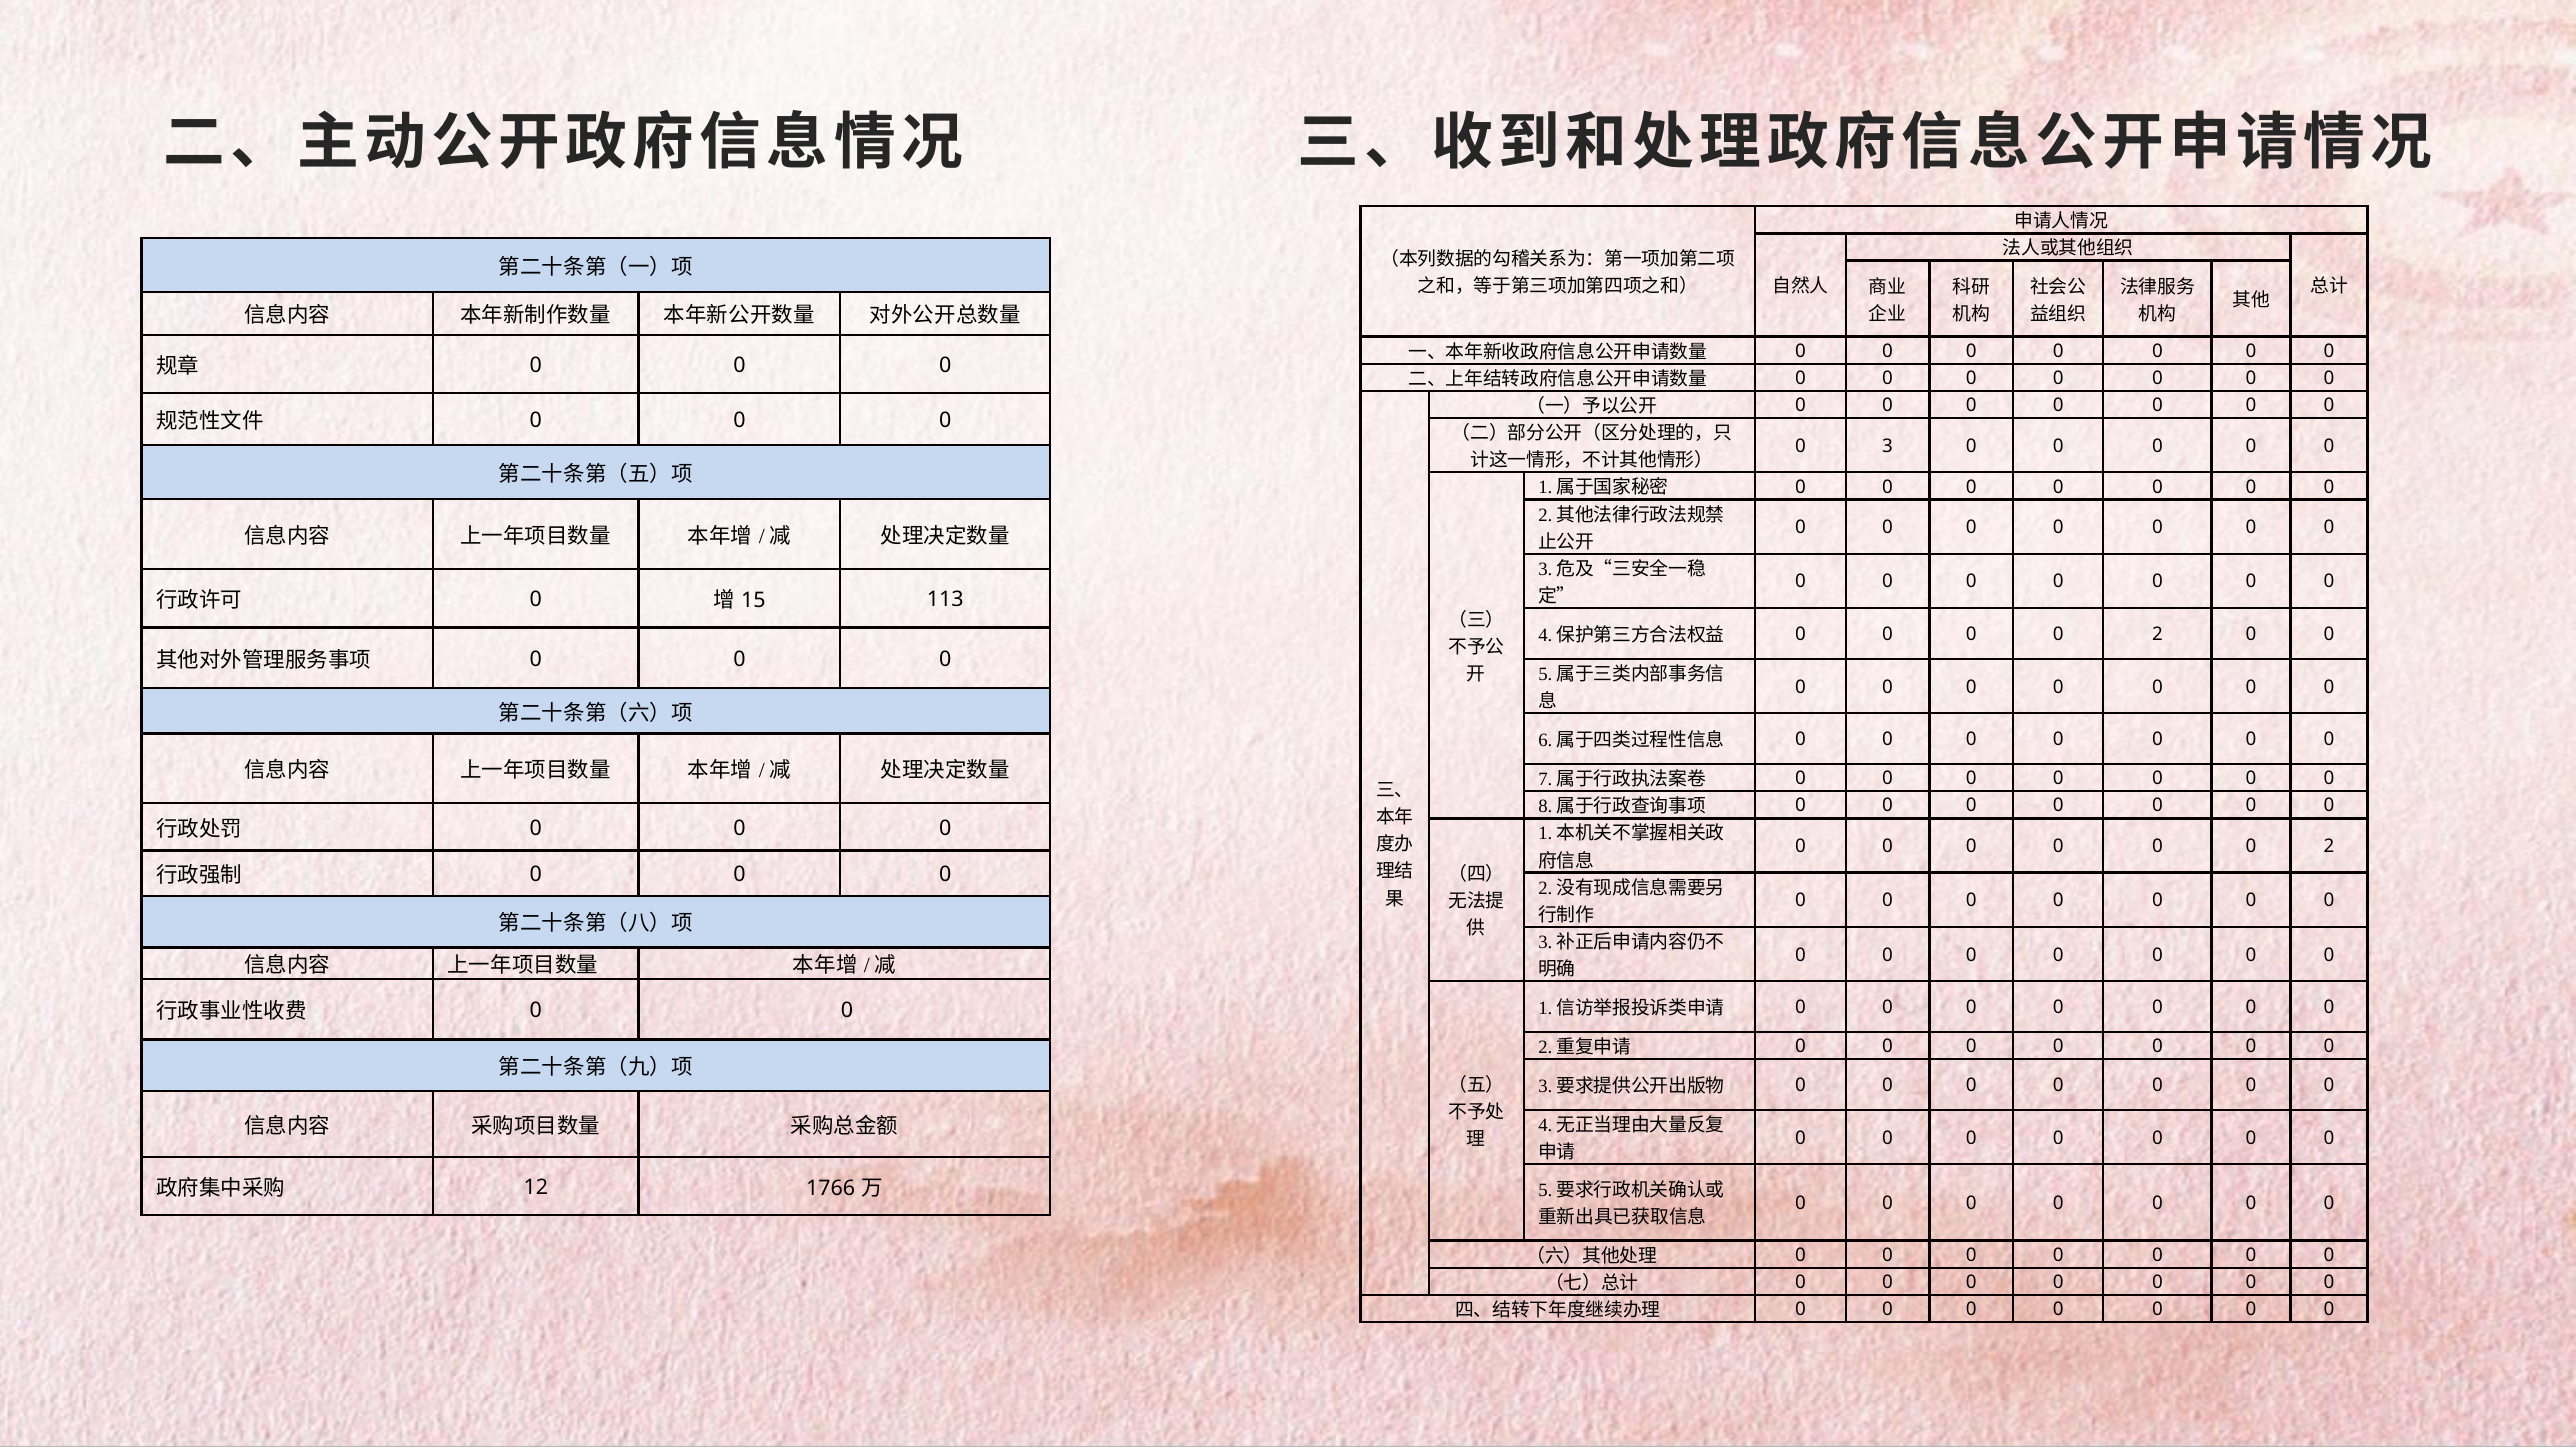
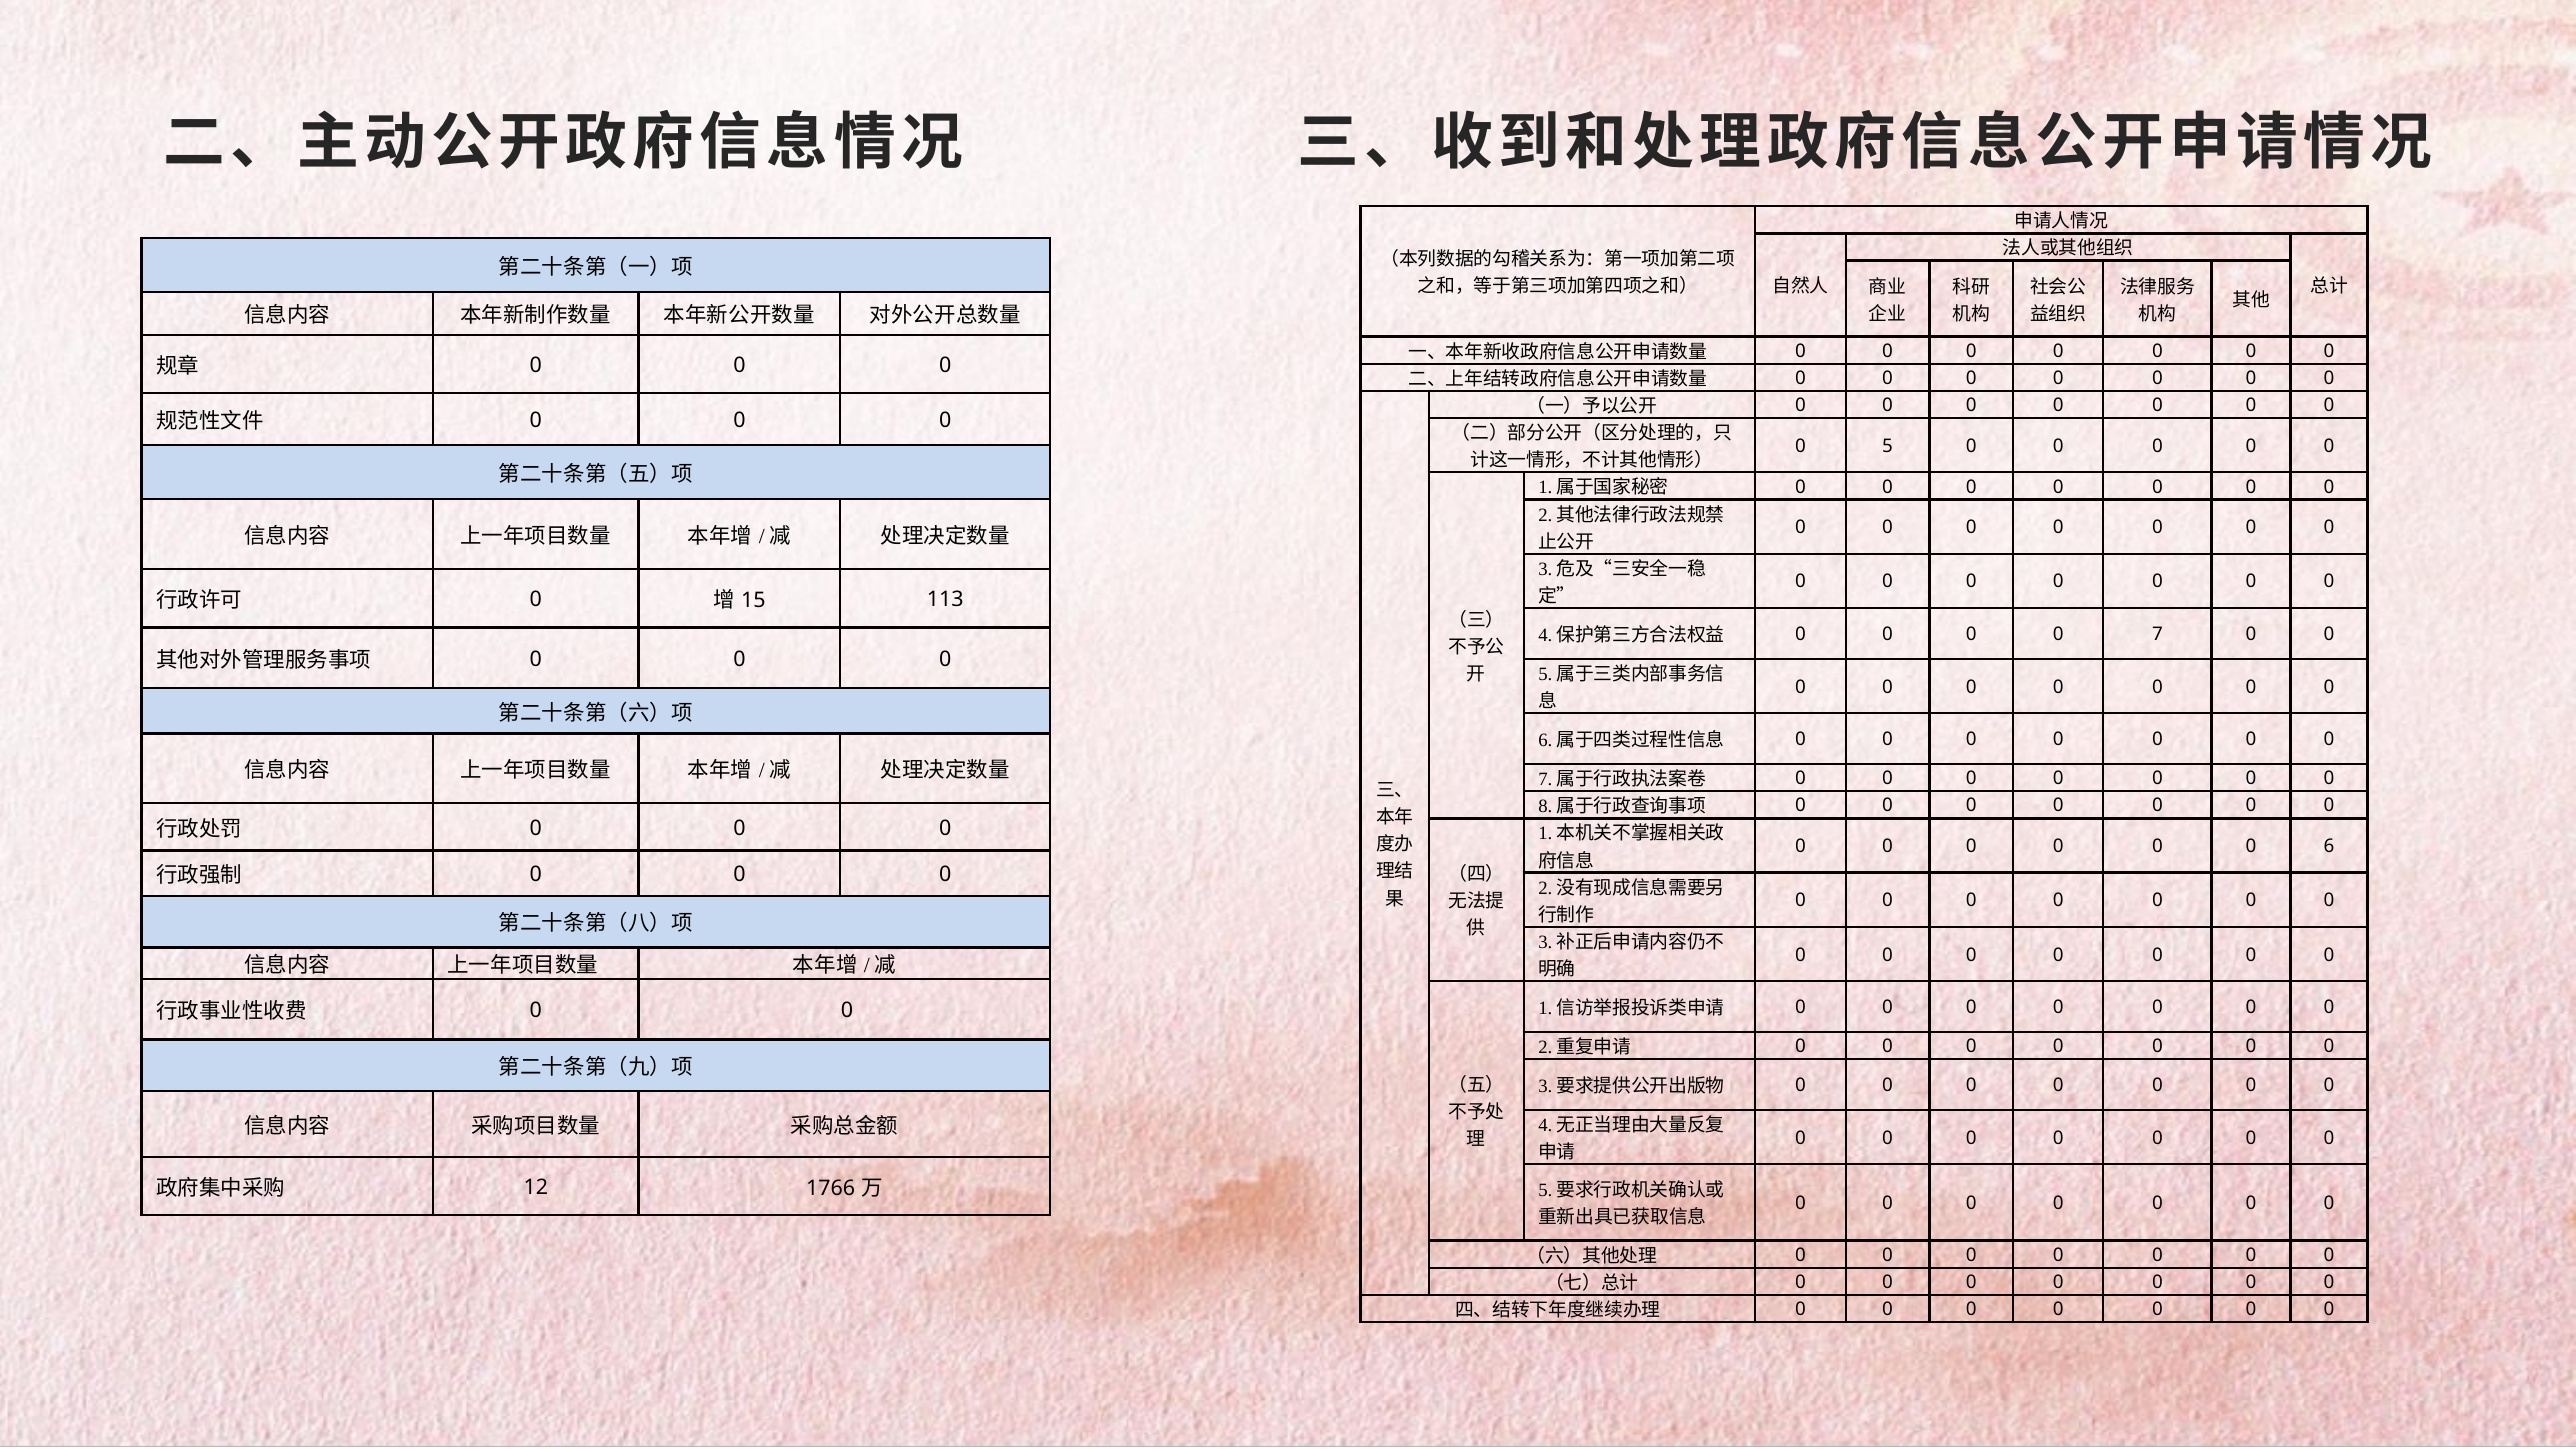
3: 3 -> 5 (1888, 446)
2: 2 -> 7 (2157, 634)
2: 2 -> 6 (2329, 846)
